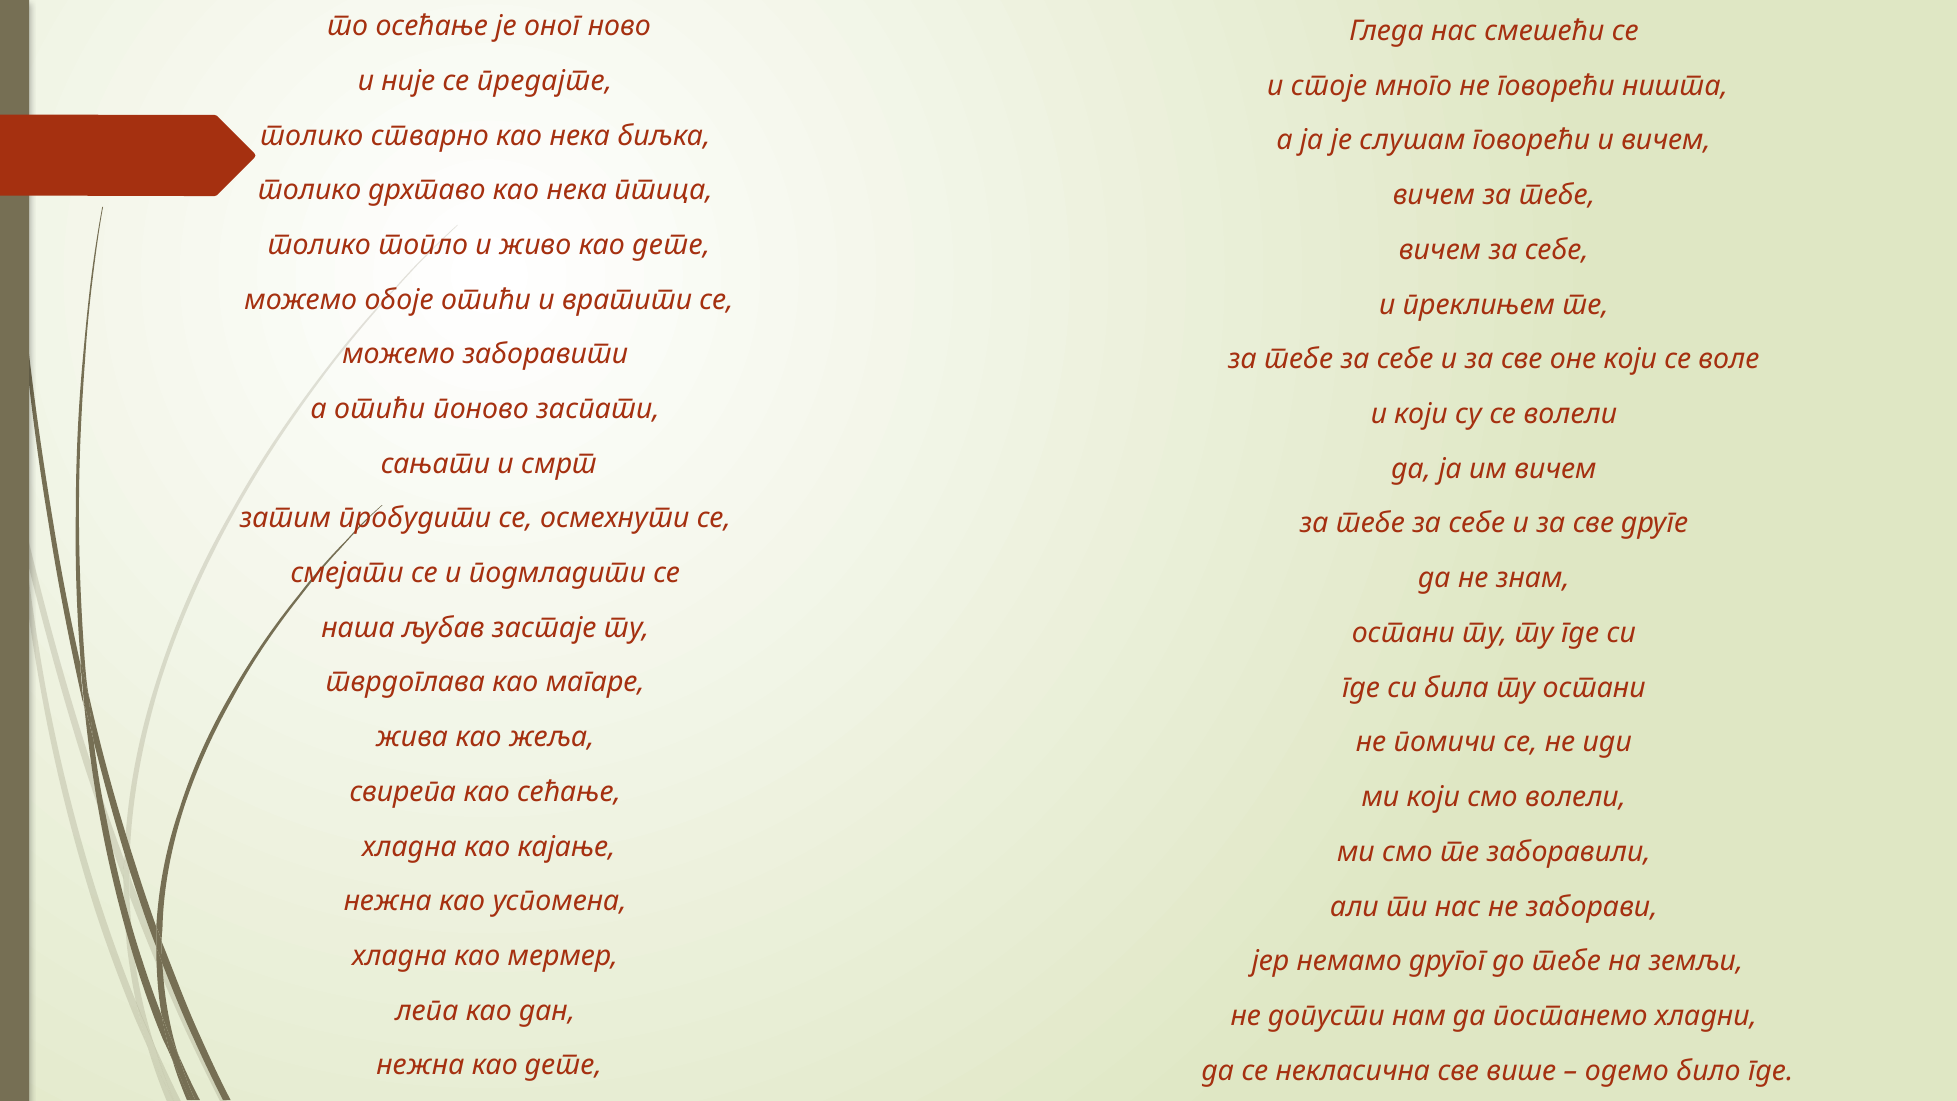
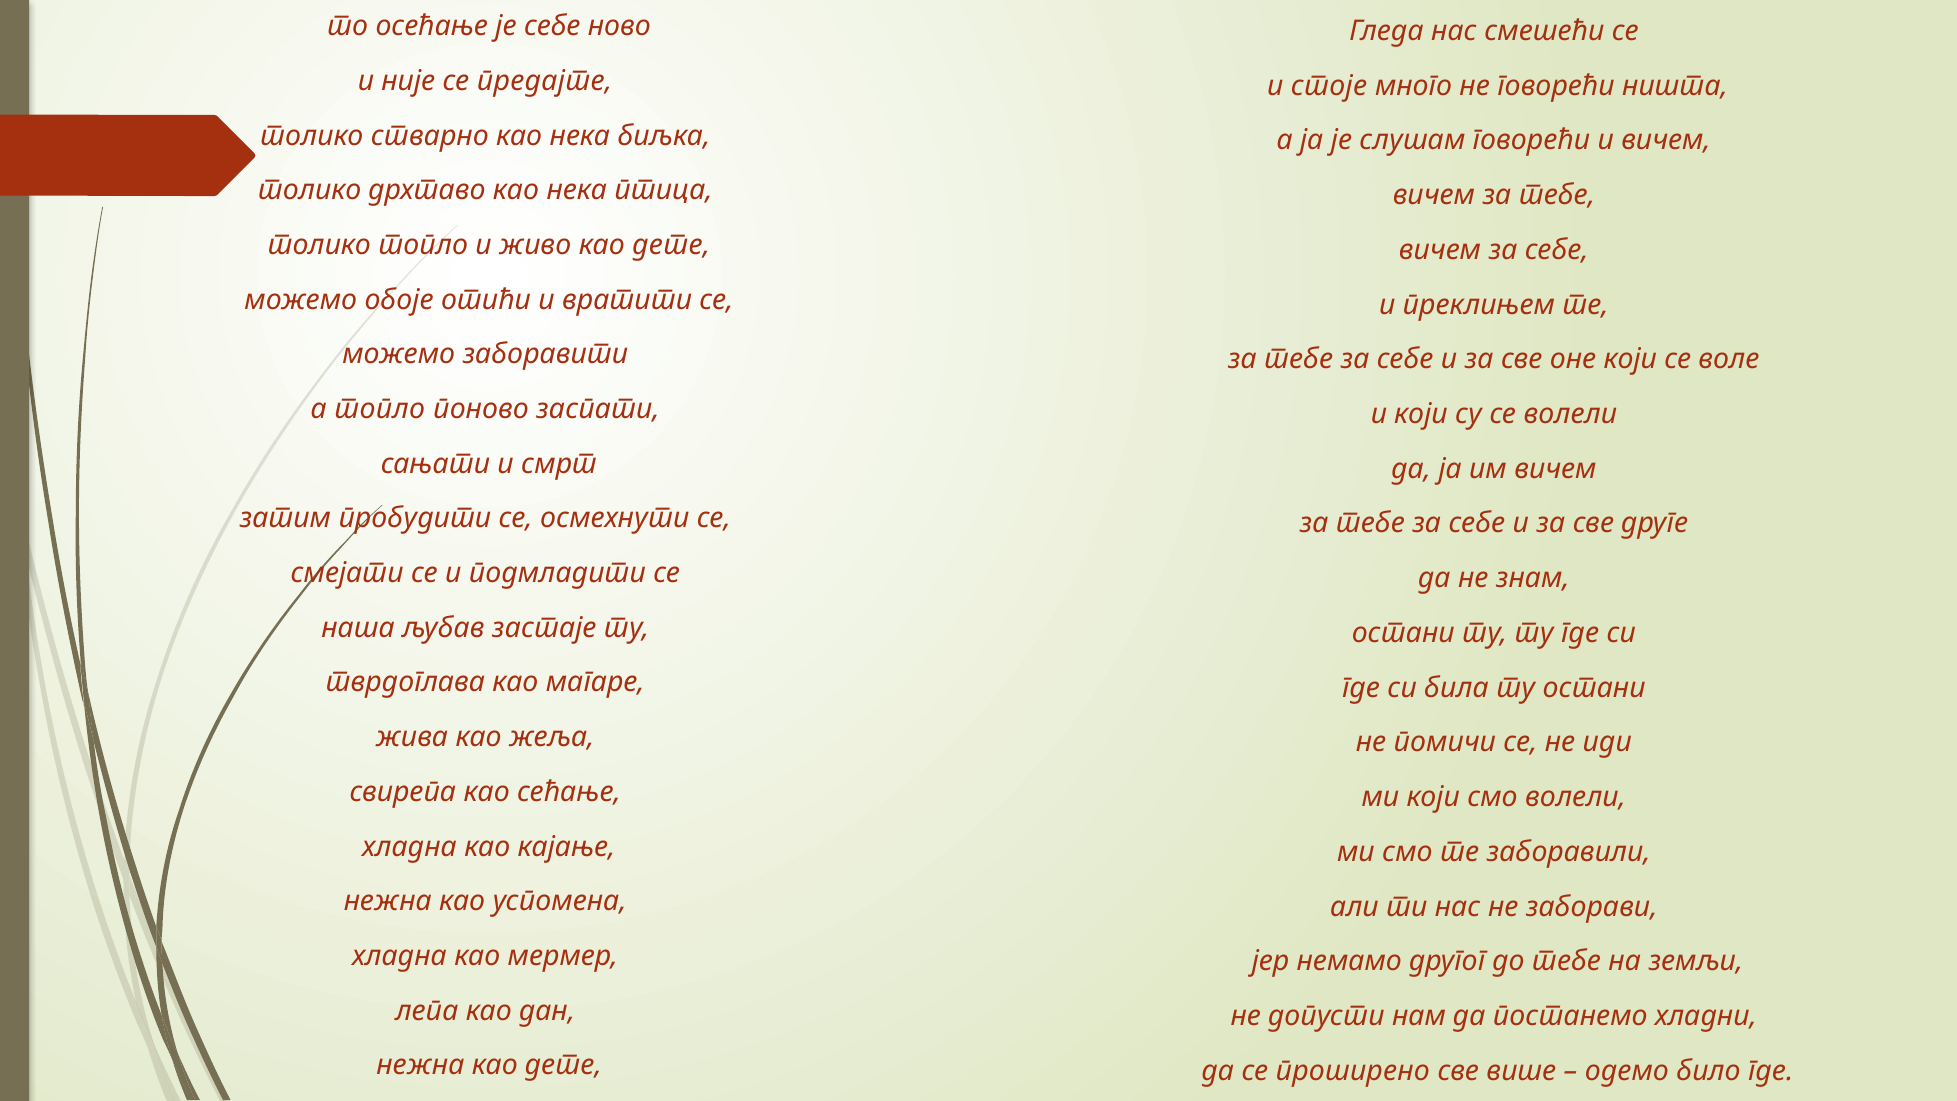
је оног: оног -> себе (552, 26)
а отићи: отићи -> топло (380, 409)
некласична: некласична -> проширено (1353, 1071)
